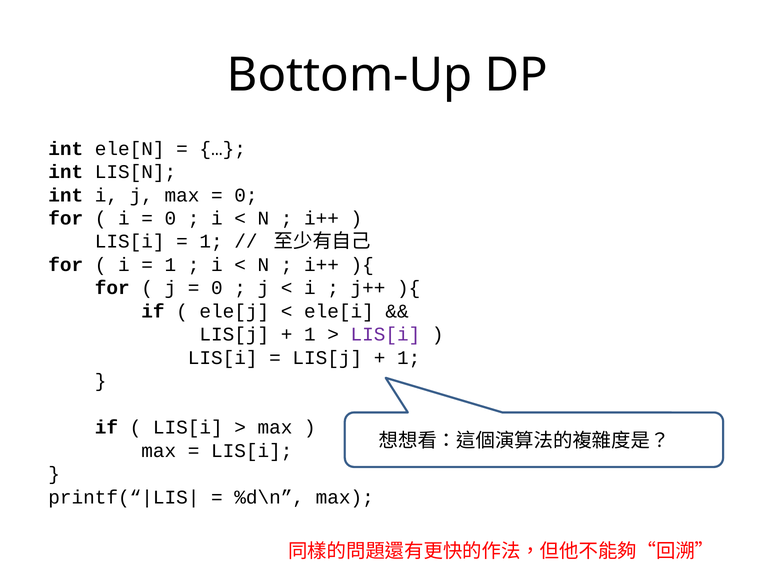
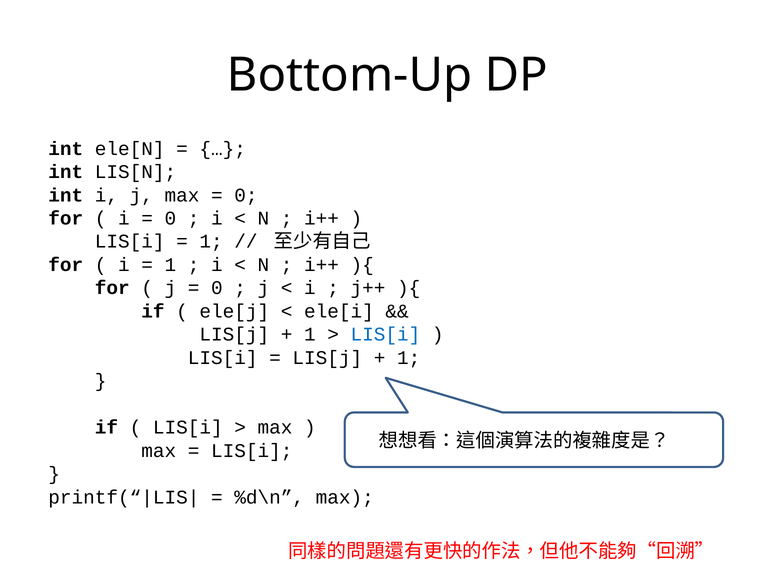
LIS[i colour: purple -> blue (385, 335)
